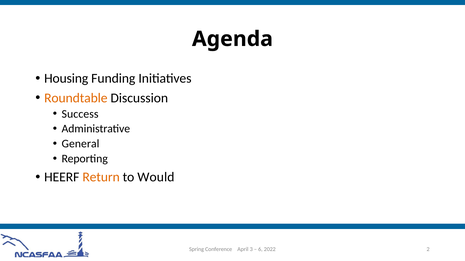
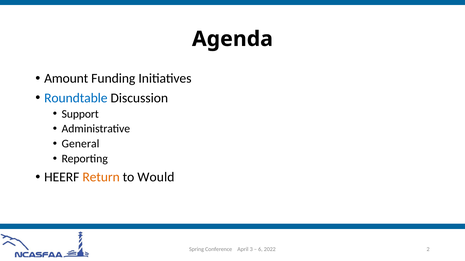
Housing: Housing -> Amount (66, 79)
Roundtable colour: orange -> blue (76, 98)
Success: Success -> Support (80, 114)
